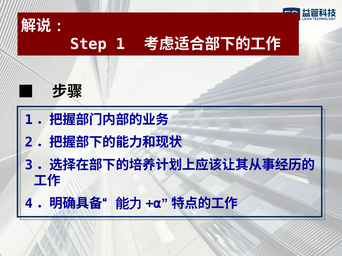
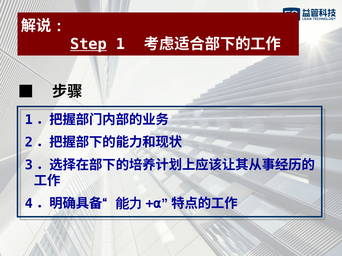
Step underline: none -> present (88, 44)
